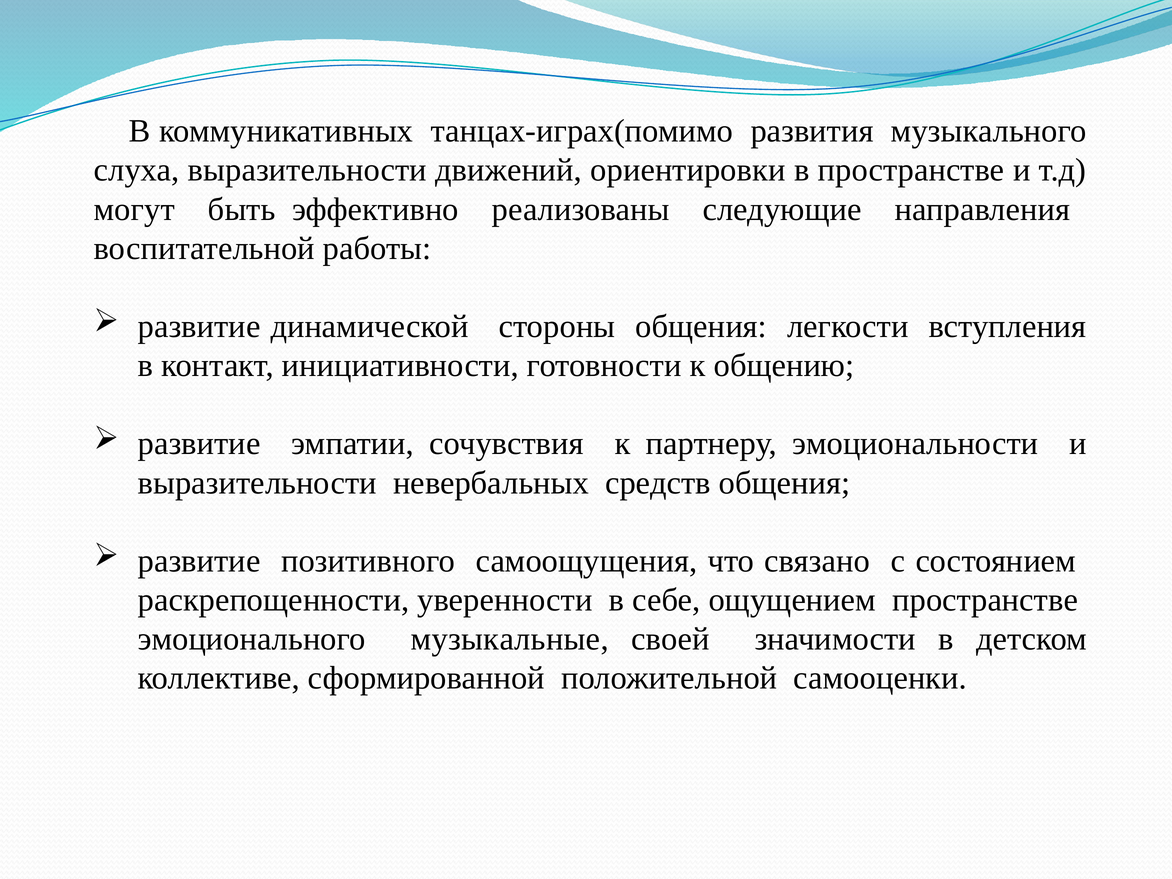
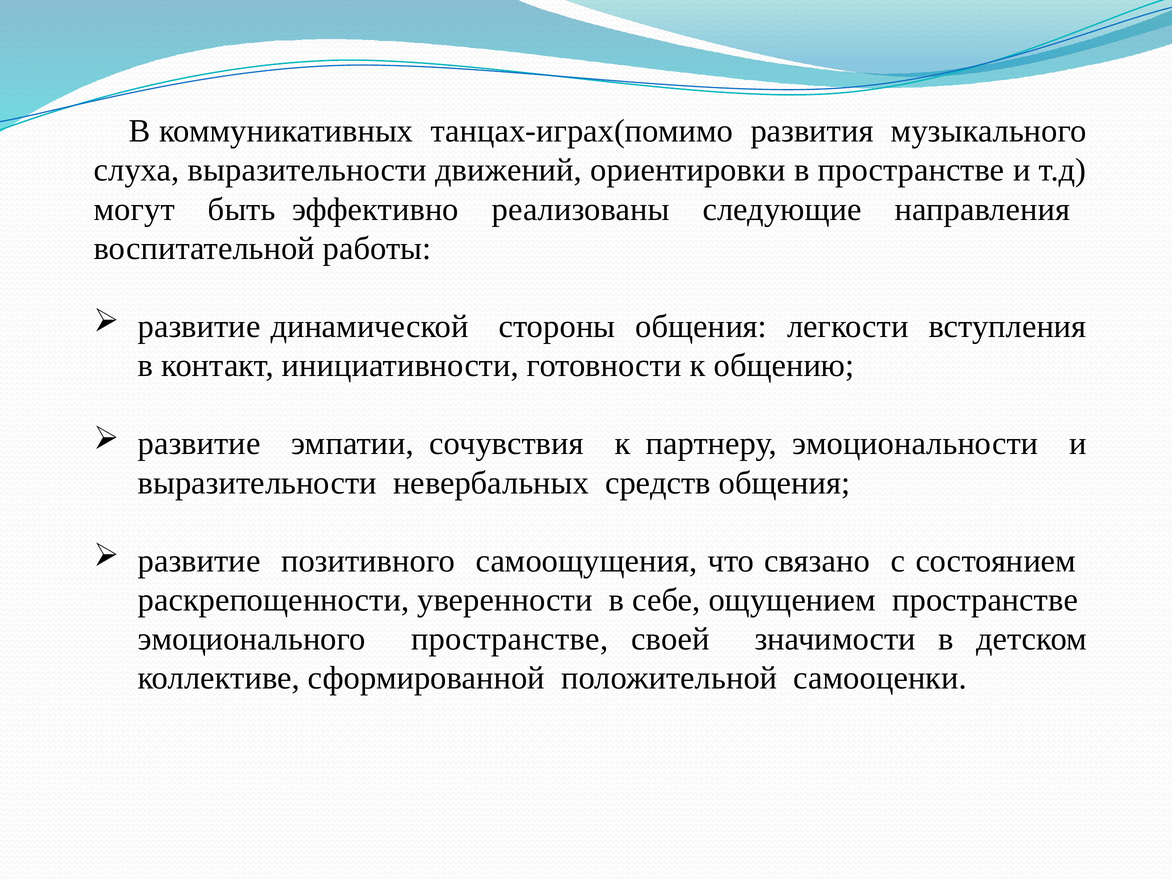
эмоционального музыкальные: музыкальные -> пространстве (510, 639)
